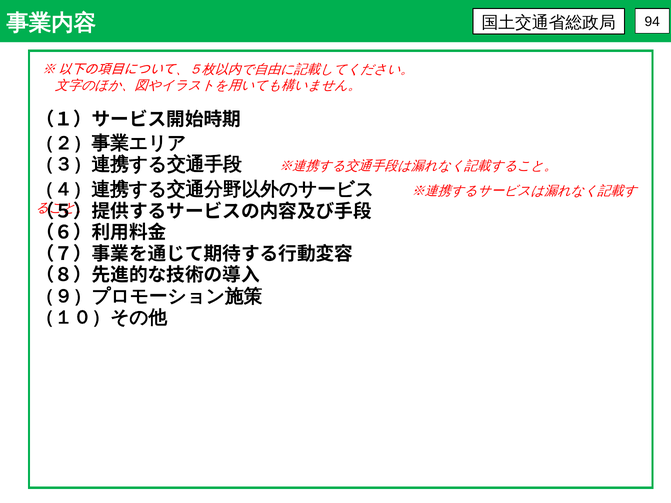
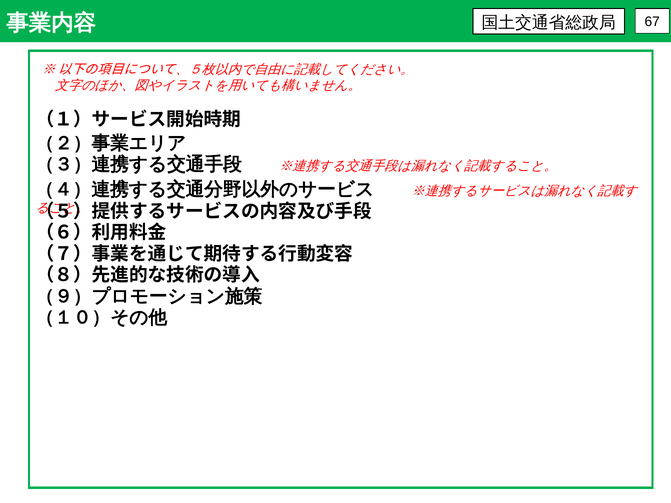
94: 94 -> 67 (652, 22)
